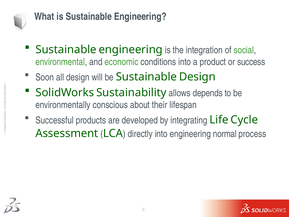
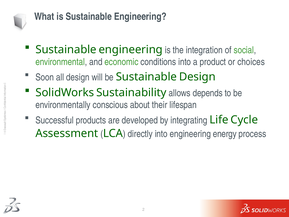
success: success -> choices (251, 62)
normal: normal -> energy (225, 134)
